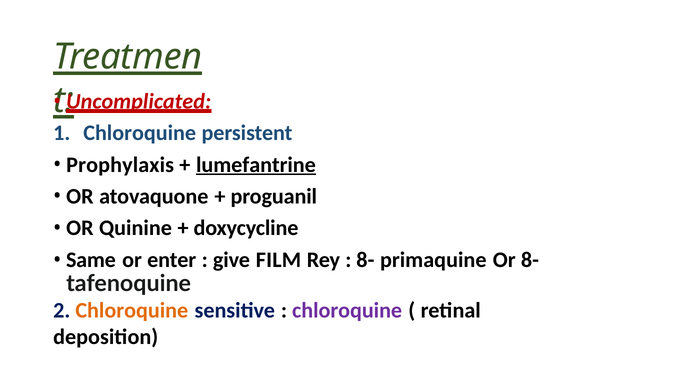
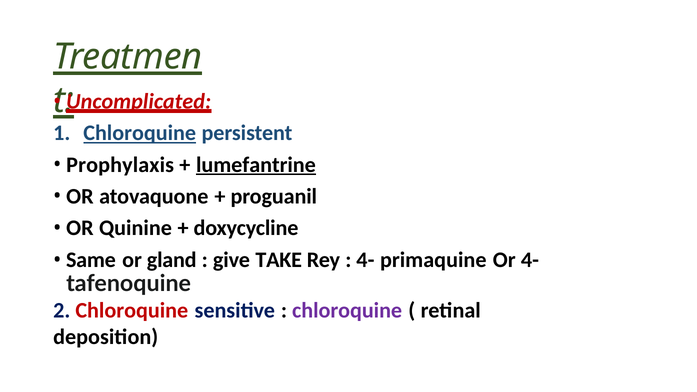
Chloroquine underline: none -> present (140, 133)
enter: enter -> gland (172, 260)
FILM: FILM -> TAKE (279, 260)
8-: 8- -> 4- (365, 260)
Or 8-: 8- -> 4- (530, 260)
Chloroquine colour: orange -> red (132, 311)
